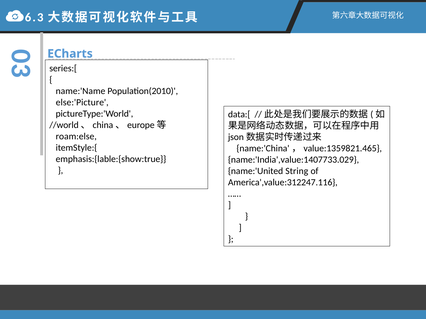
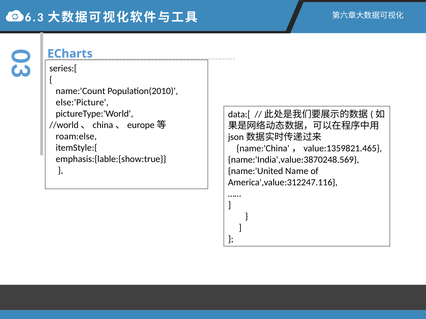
name:'Name: name:'Name -> name:'Count (81, 91)
name:'India',value:1407733.029: name:'India',value:1407733.029 -> name:'India',value:3870248.569 (294, 160)
String: String -> Name (297, 171)
